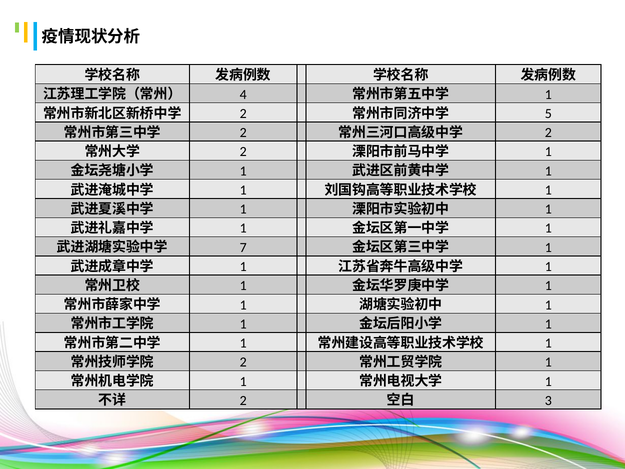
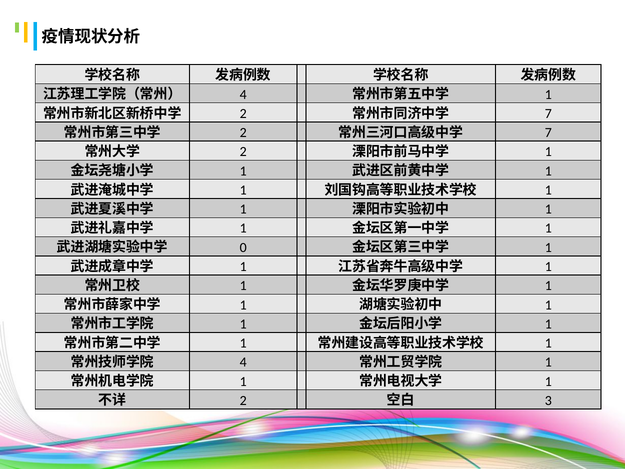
5: 5 -> 7 (548, 114)
2: 2 -> 7 (548, 133)
7: 7 -> 0 (243, 247)
2: 2 -> 4 (243, 362)
